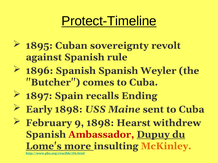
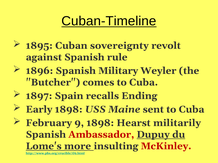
Protect-Timeline: Protect-Timeline -> Cuban-Timeline (109, 21)
Spanish Spanish: Spanish -> Military (118, 71)
withdrew: withdrew -> militarily (177, 123)
McKinley colour: orange -> red (166, 147)
